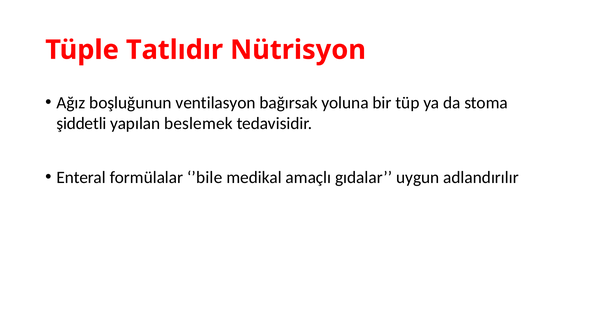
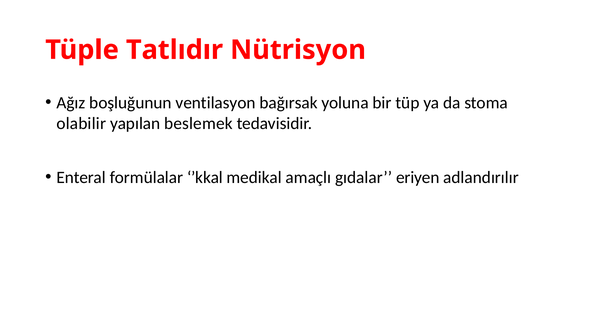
şiddetli: şiddetli -> olabilir (81, 124)
’bile: ’bile -> ’kkal (205, 178)
uygun: uygun -> eriyen (418, 178)
